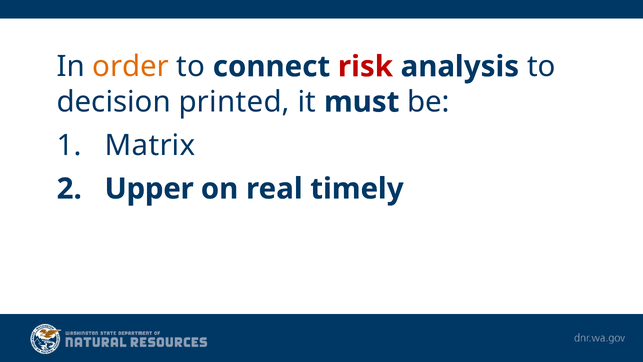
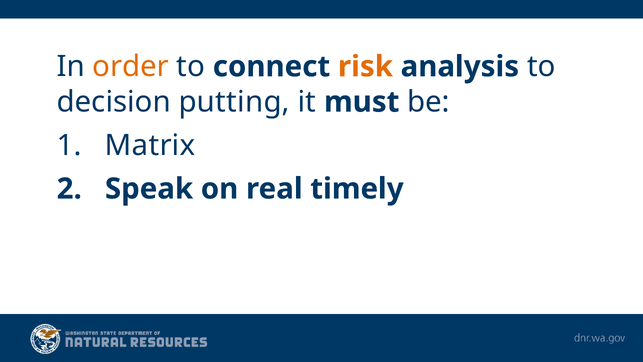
risk colour: red -> orange (365, 67)
printed: printed -> putting (234, 102)
Upper: Upper -> Speak (149, 189)
